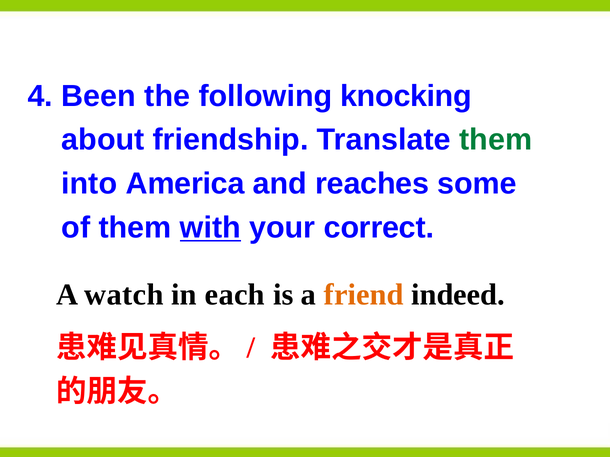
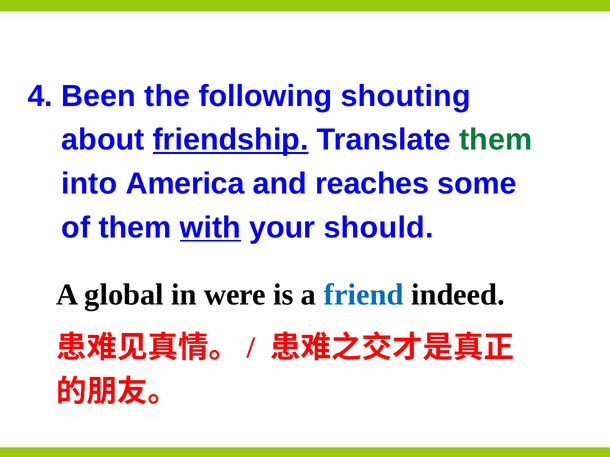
knocking: knocking -> shouting (406, 96)
friendship underline: none -> present (231, 140)
correct: correct -> should (379, 228)
watch: watch -> global (124, 295)
each: each -> were (235, 295)
friend colour: orange -> blue (364, 295)
